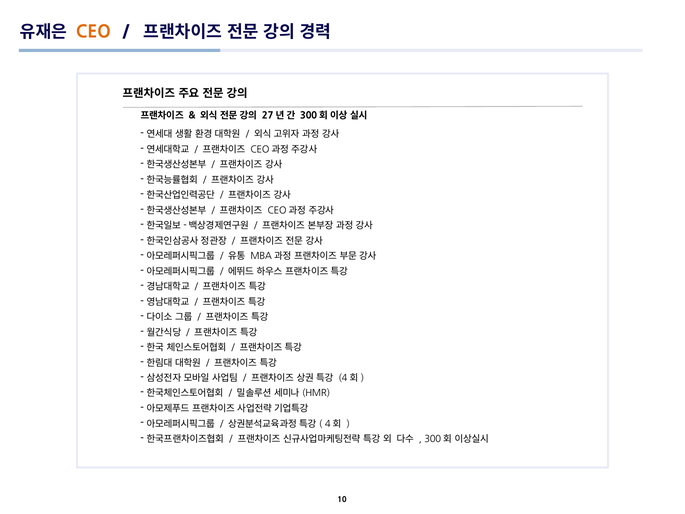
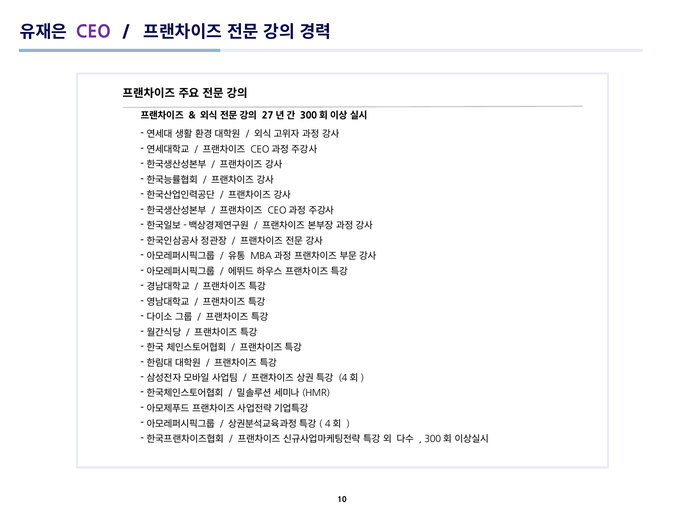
CEO colour: orange -> purple (93, 32)
